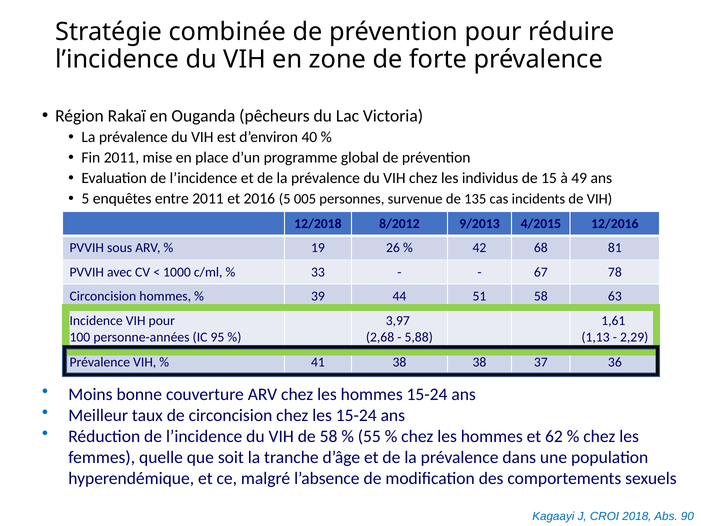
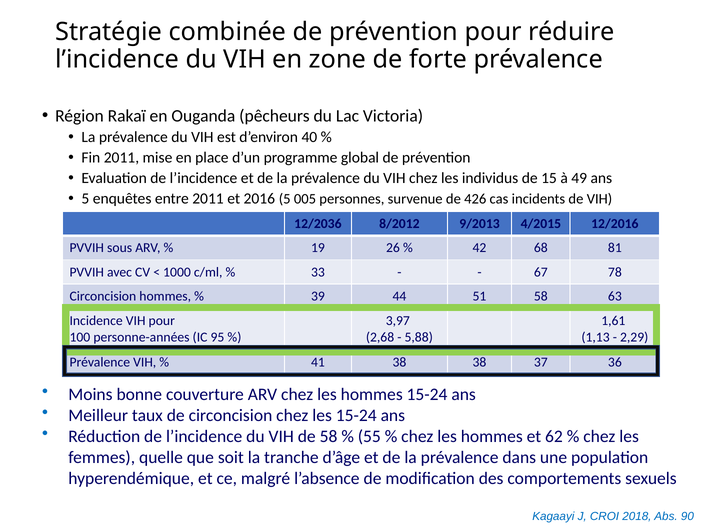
135: 135 -> 426 (475, 199)
12/2018: 12/2018 -> 12/2036 (318, 224)
